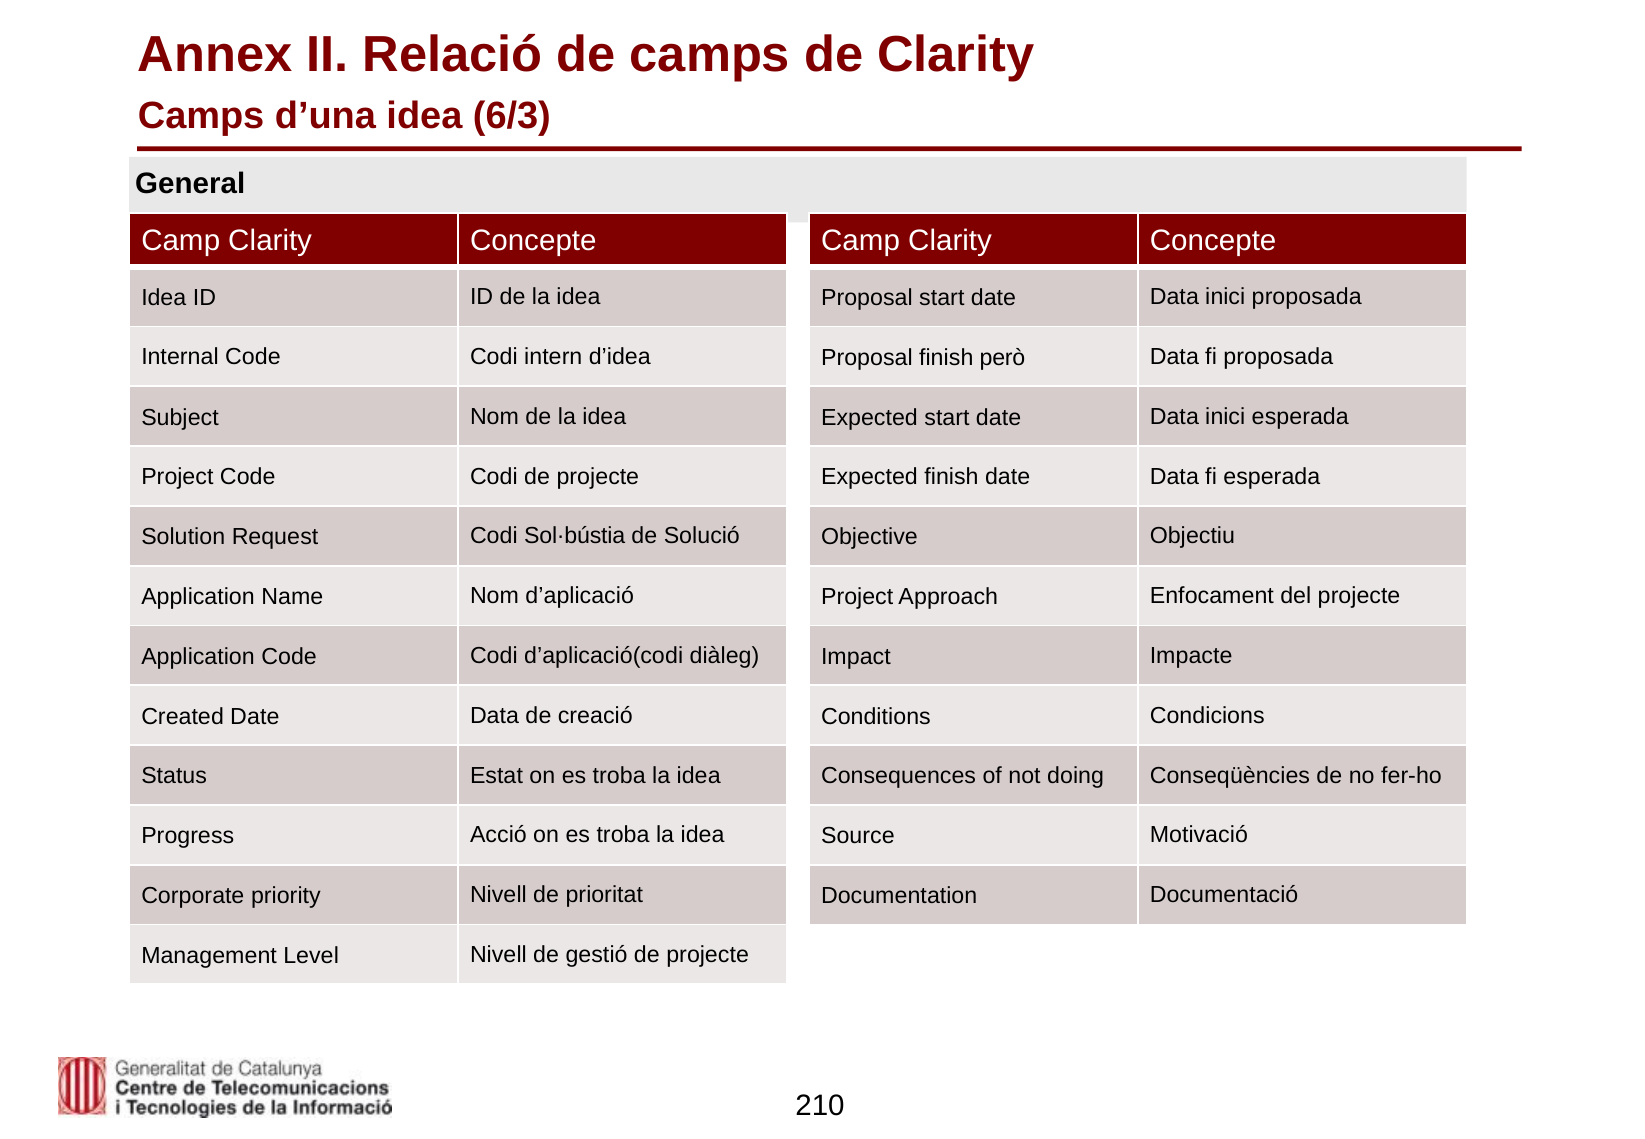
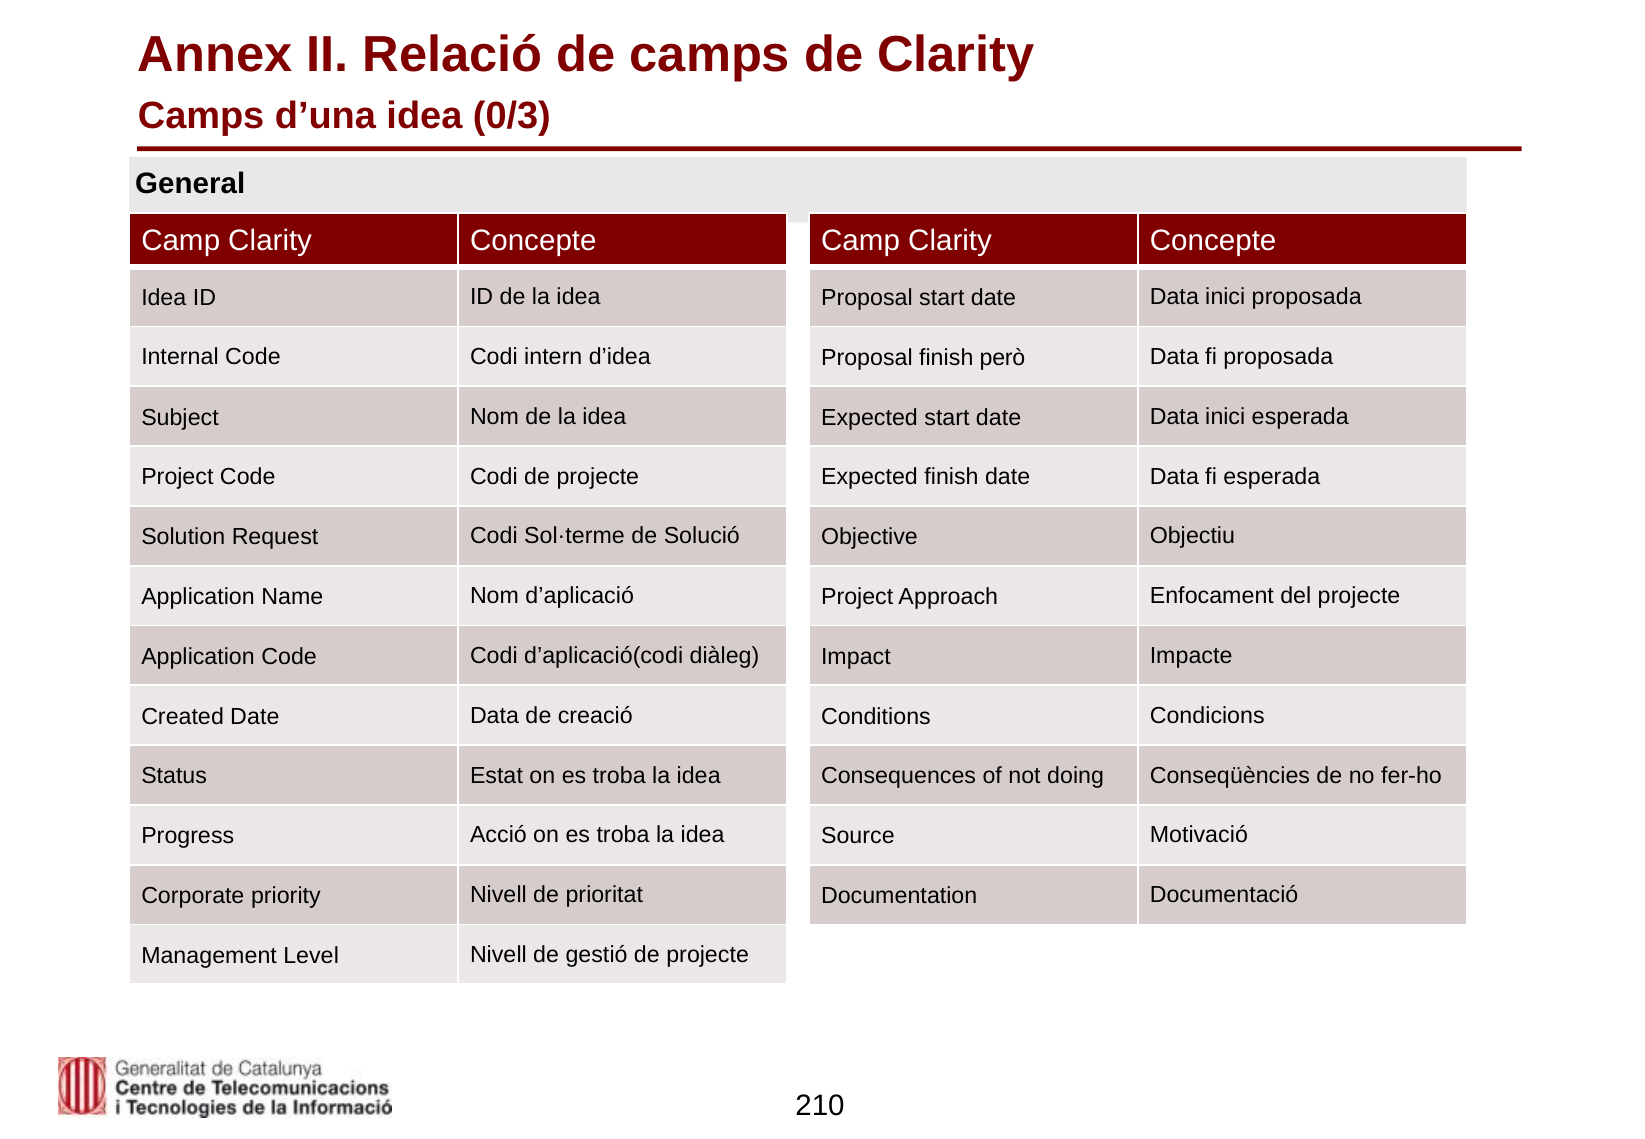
6/3: 6/3 -> 0/3 (512, 116)
Sol·bústia: Sol·bústia -> Sol·terme (575, 536)
